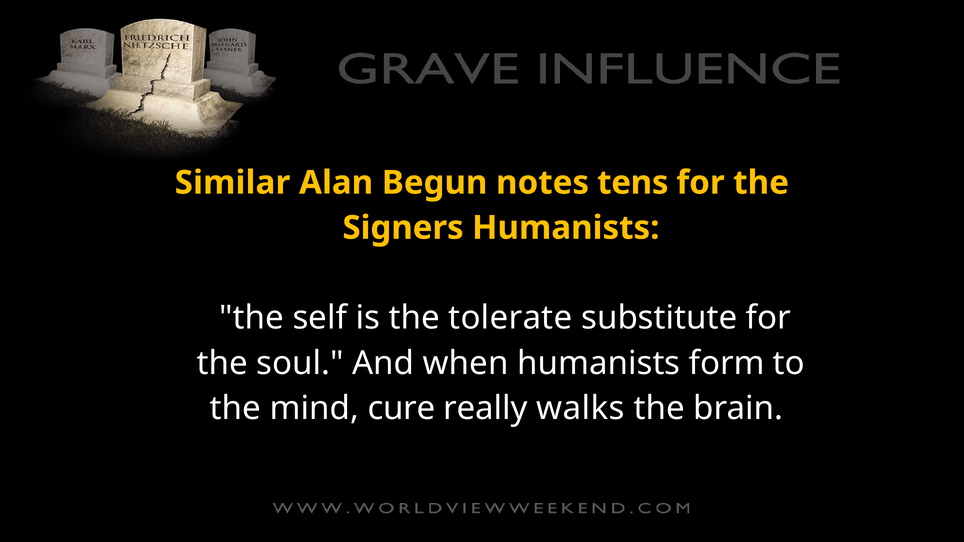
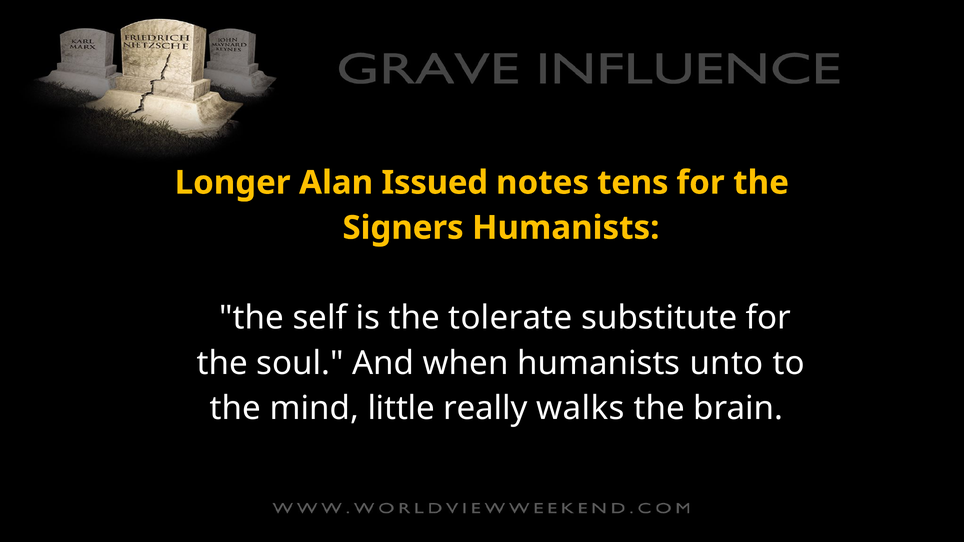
Similar: Similar -> Longer (233, 183)
Begun: Begun -> Issued (435, 183)
form: form -> unto (726, 363)
cure: cure -> little (401, 408)
